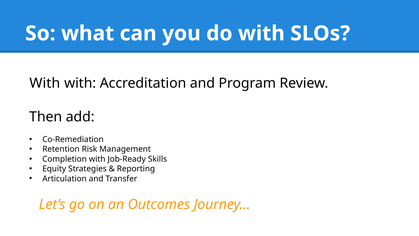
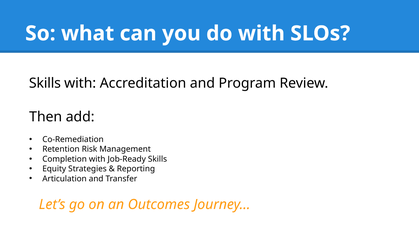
With: With -> Skills (45, 83)
